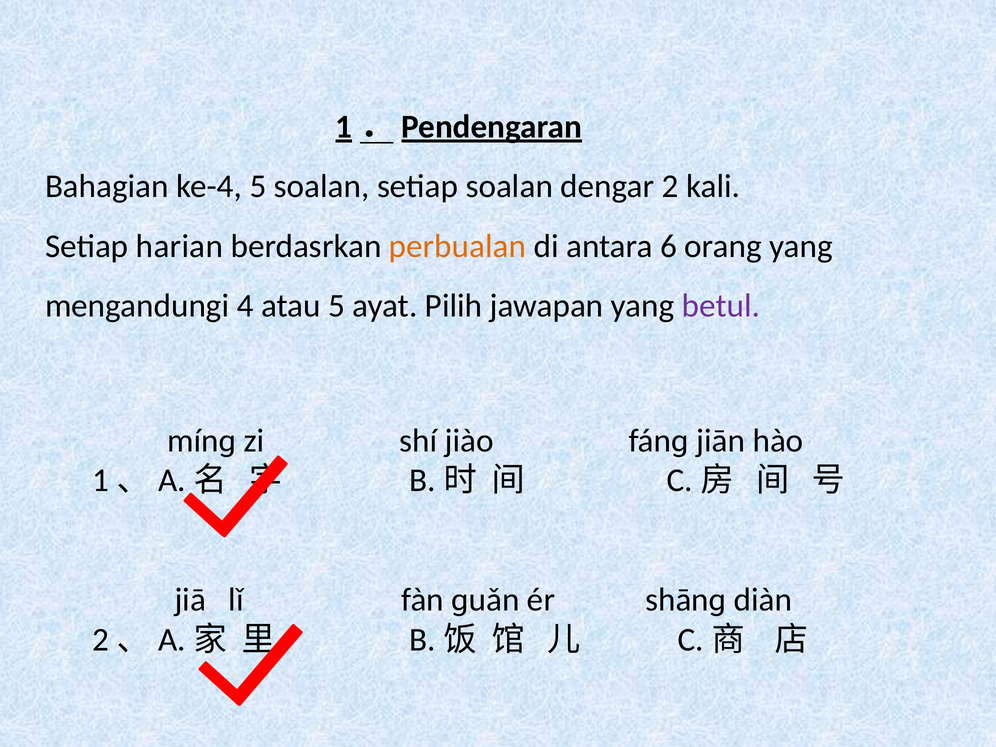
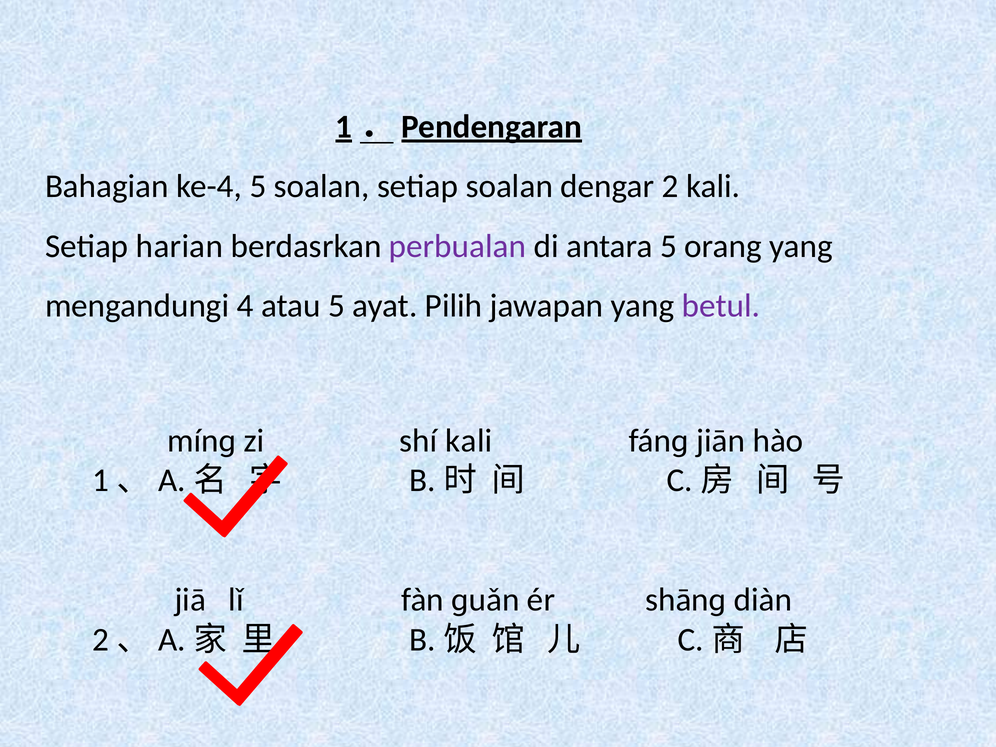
perbualan colour: orange -> purple (458, 246)
antara 6: 6 -> 5 (669, 246)
shí jiào: jiào -> kali (469, 441)
